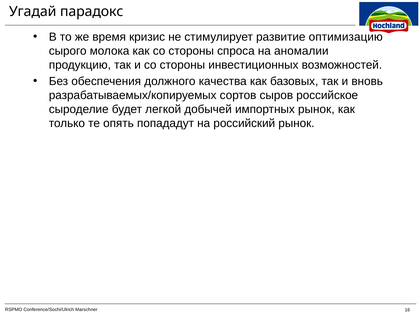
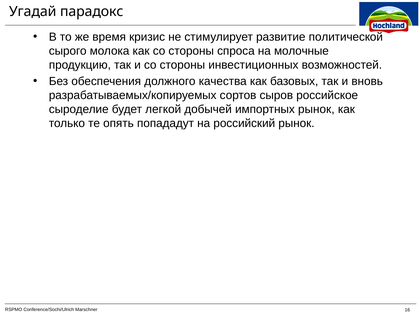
оптимизацию: оптимизацию -> политической (346, 37)
аномалии: аномалии -> молочные (301, 51)
